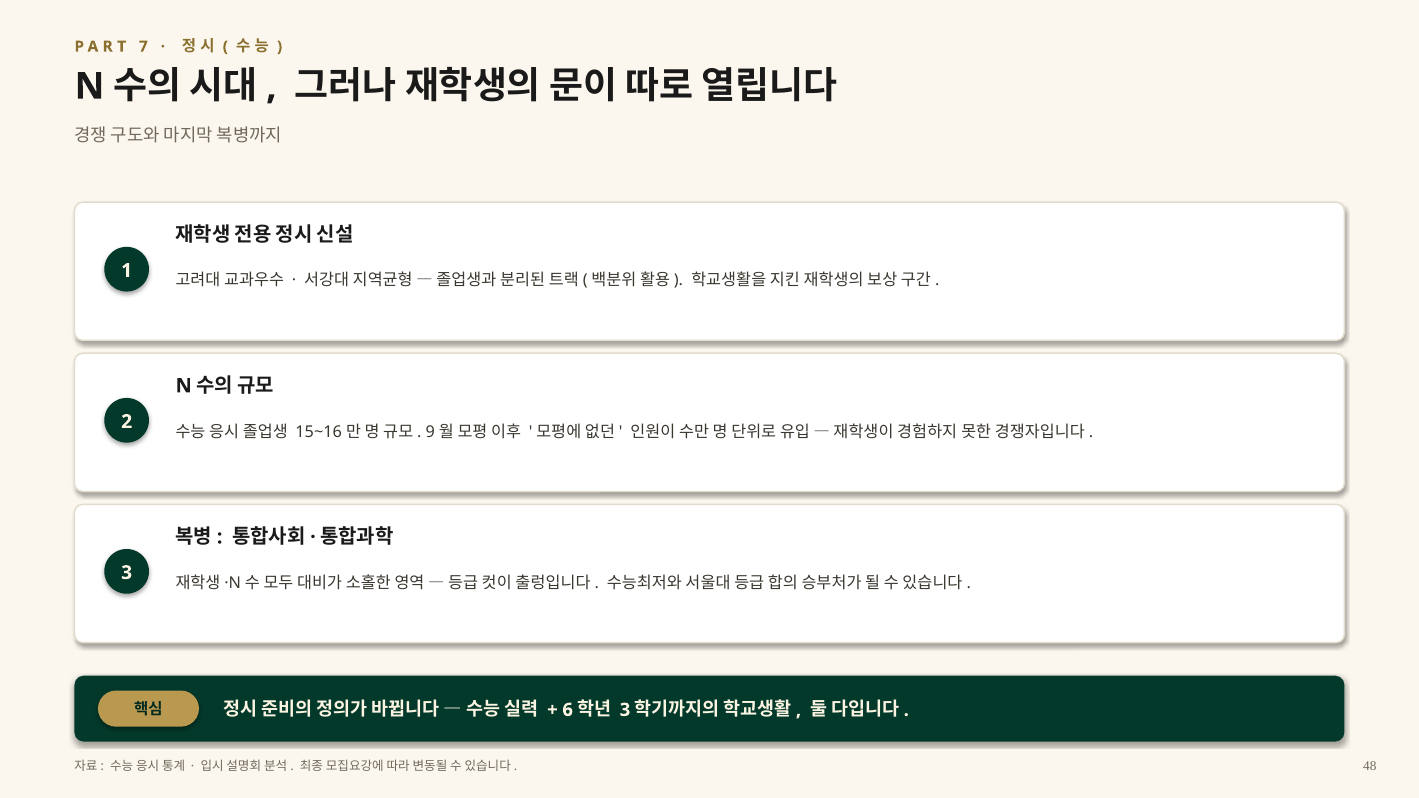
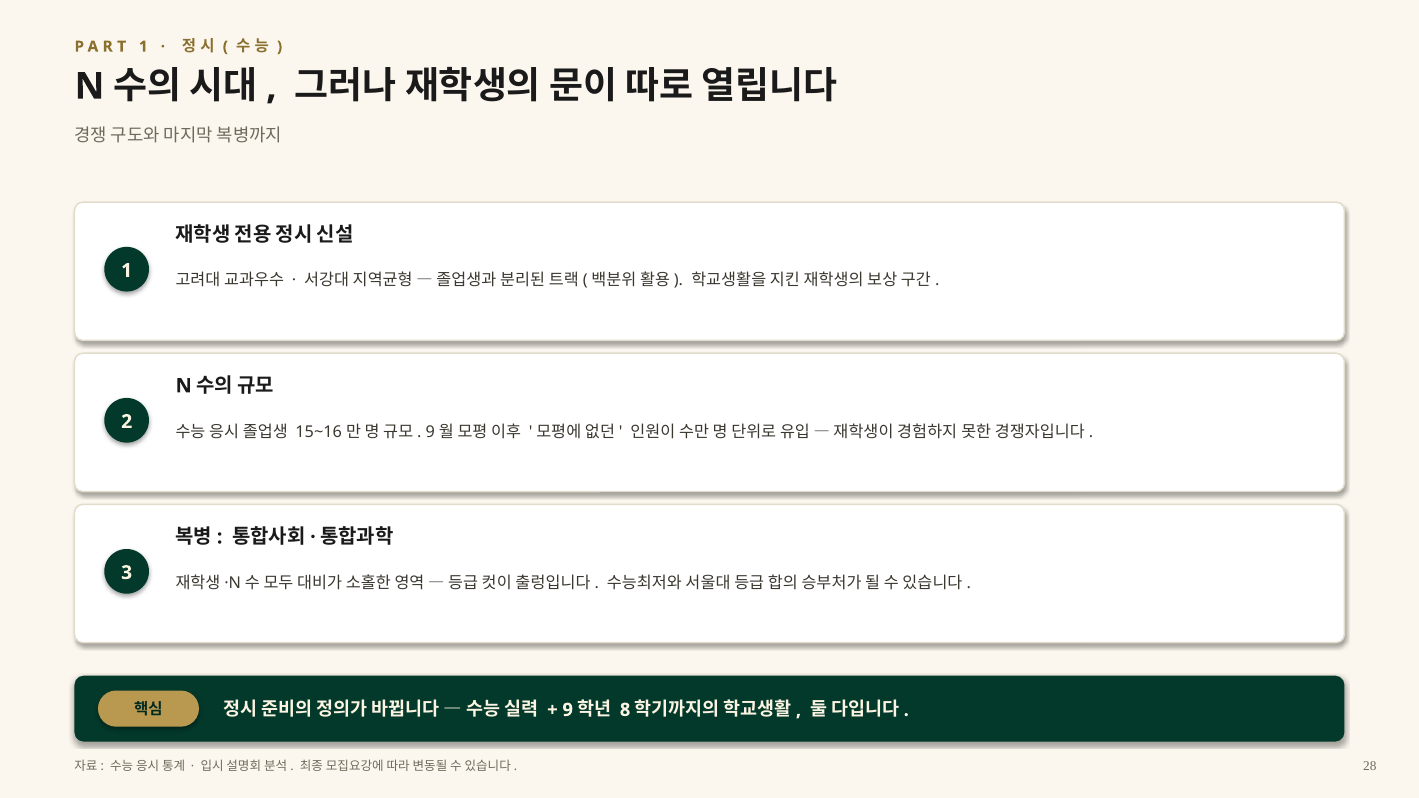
7: 7 -> 1 (143, 47)
6: 6 -> 9 (568, 710)
3: 3 -> 8 (625, 710)
48: 48 -> 28 (1370, 767)
